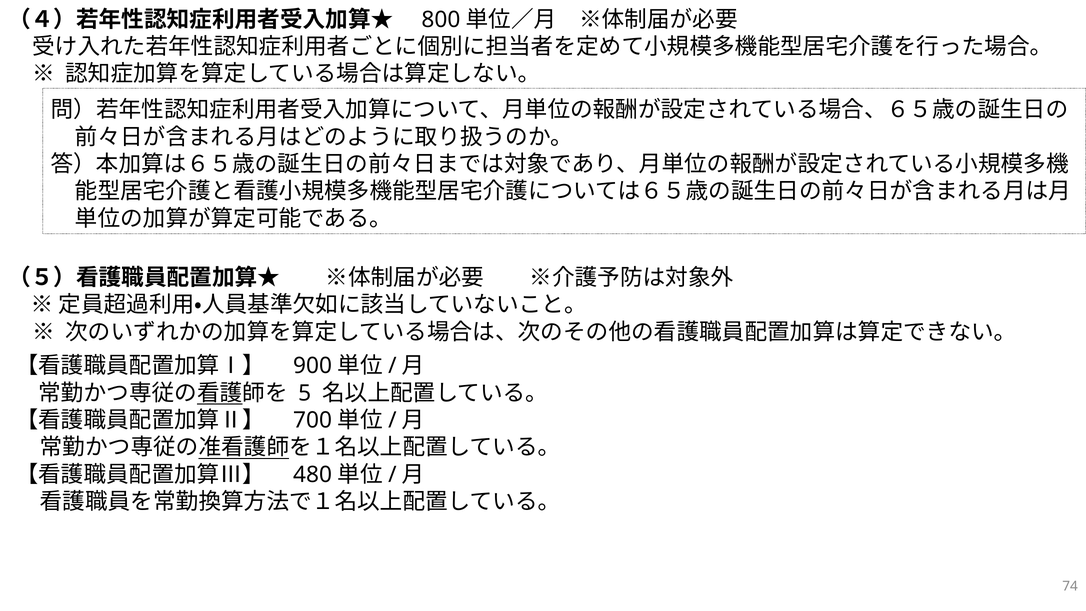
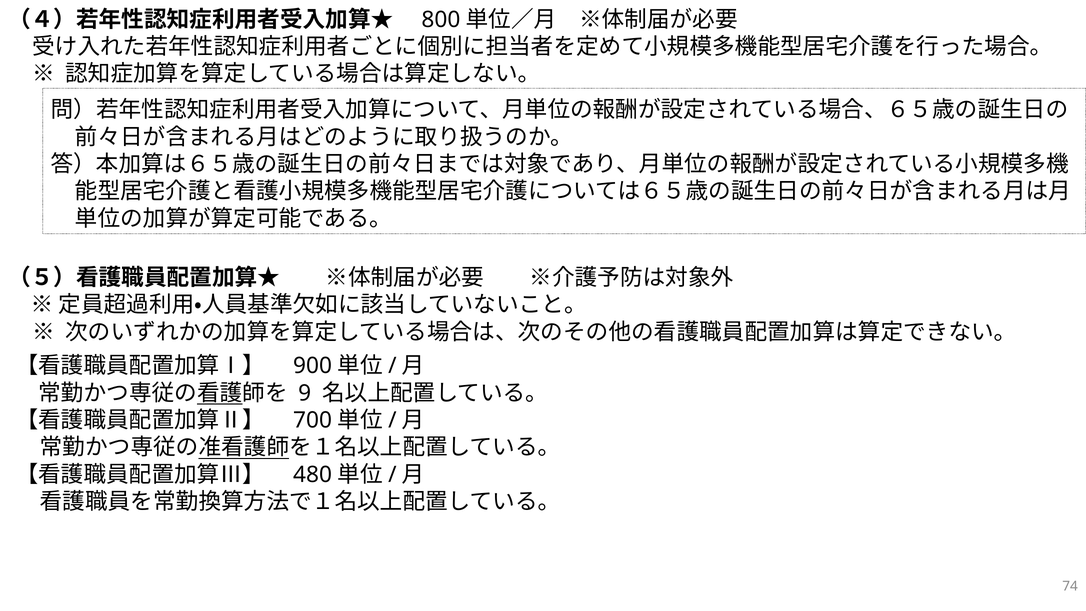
5: 5 -> 9 (305, 393)
